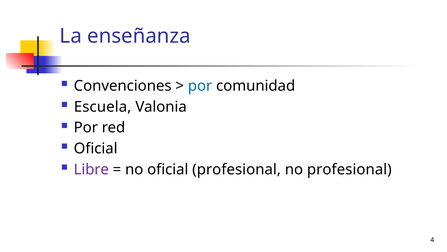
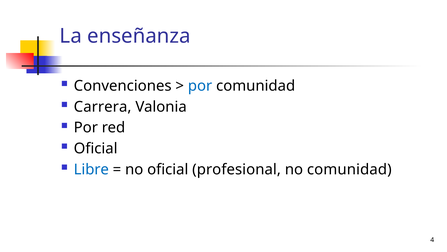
Escuela: Escuela -> Carrera (103, 107)
Libre colour: purple -> blue (91, 169)
no profesional: profesional -> comunidad (349, 169)
